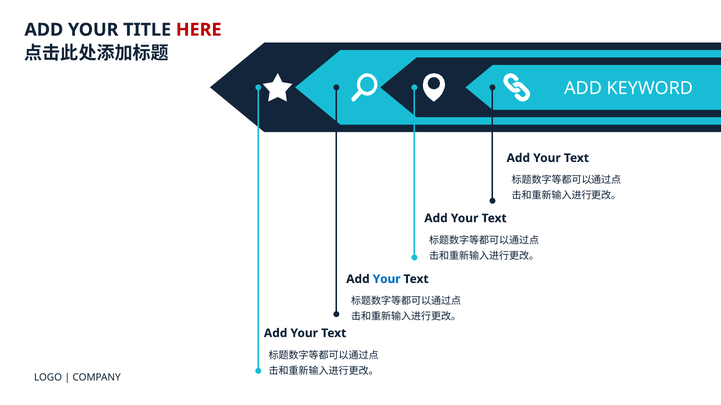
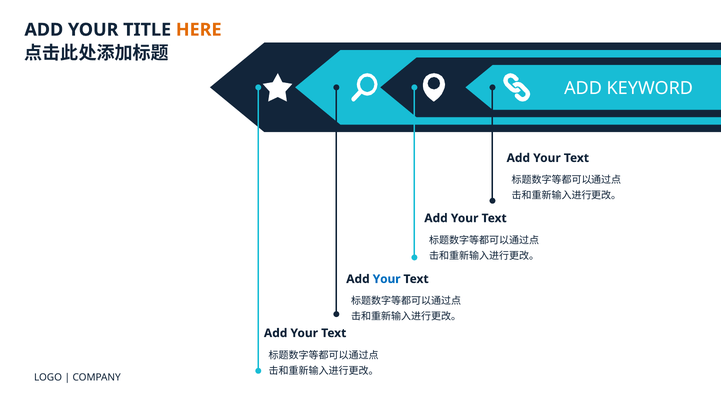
HERE colour: red -> orange (199, 30)
